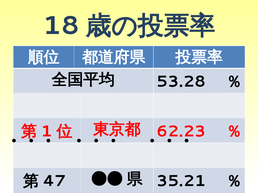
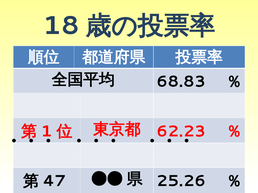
53.28: 53.28 -> 68.83 (181, 82)
35.21: 35.21 -> 25.26 (181, 181)
